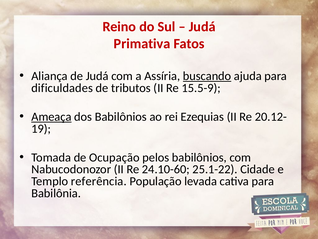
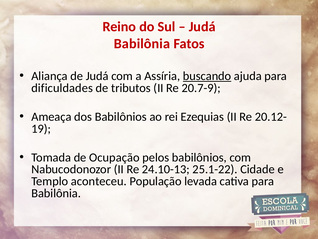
Primativa: Primativa -> Babilônia (142, 44)
15.5-9: 15.5-9 -> 20.7-9 (201, 88)
Ameaça underline: present -> none (51, 117)
24.10-60: 24.10-60 -> 24.10-13 (166, 169)
referência: referência -> aconteceu (99, 181)
